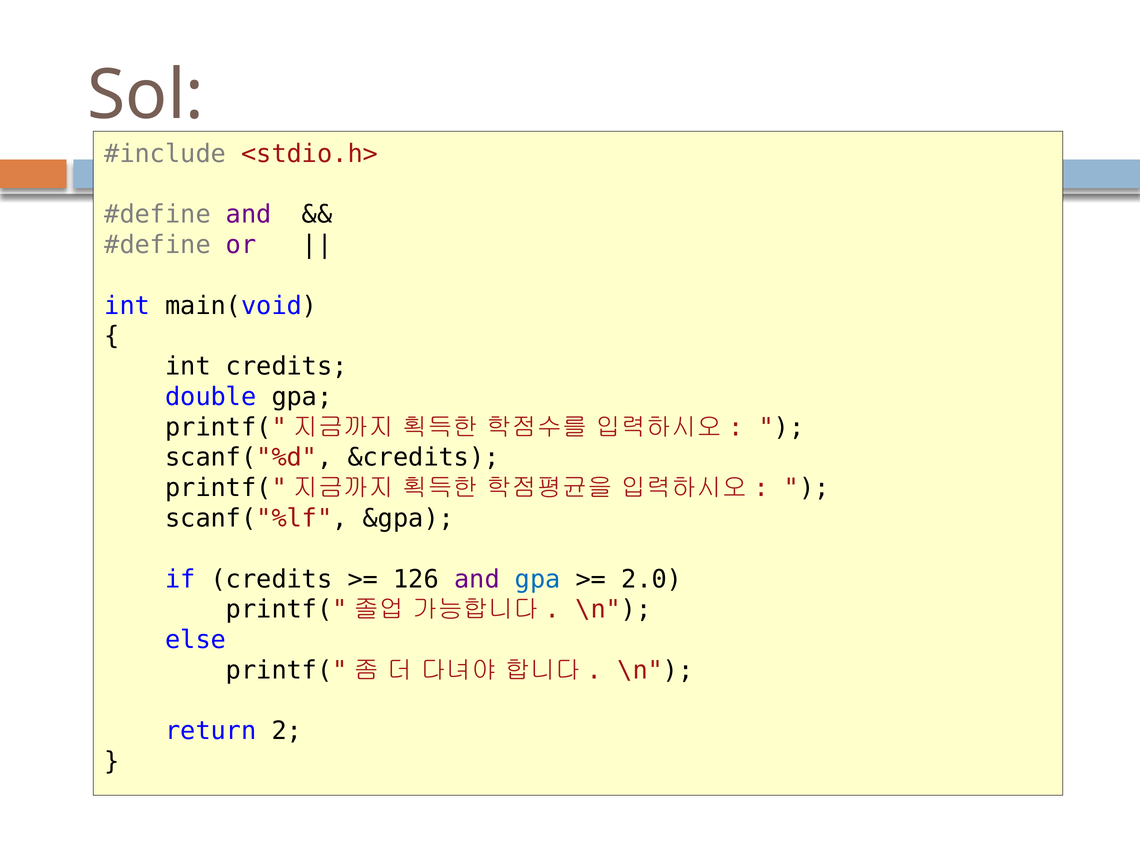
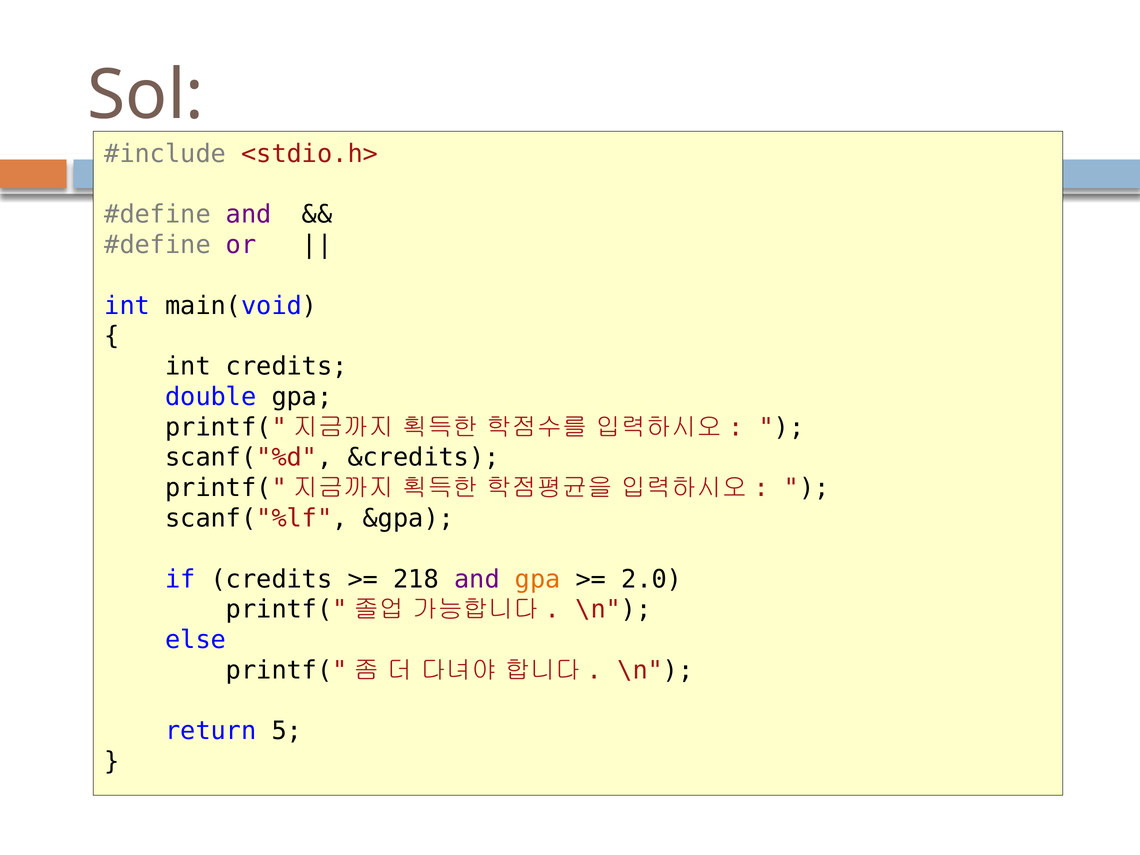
126: 126 -> 218 (416, 579)
gpa colour: blue -> orange (538, 579)
2: 2 -> 5 (287, 731)
